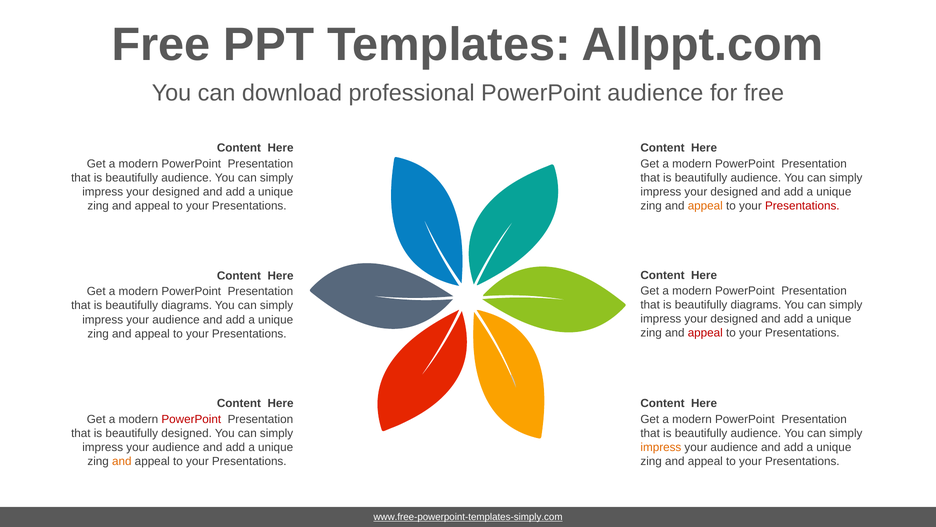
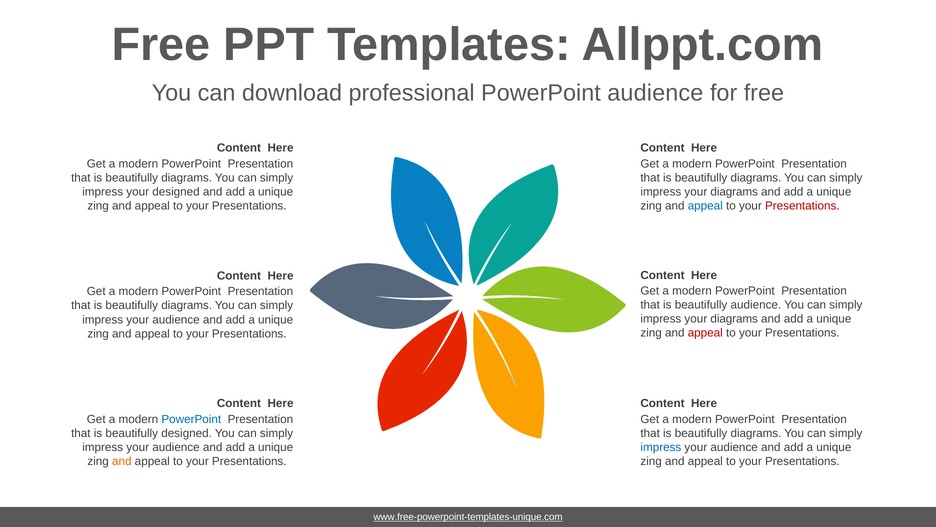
audience: audience -> diagrams (187, 178)
audience: audience -> diagrams (756, 178)
designed: designed -> diagrams (734, 192)
appeal colour: orange -> blue (705, 206)
diagrams: diagrams -> audience (756, 305)
designed: designed -> diagrams (734, 319)
PowerPoint colour: red -> blue (191, 419)
audience: audience -> diagrams (756, 433)
impress colour: orange -> blue (661, 447)
www.free-powerpoint-templates-simply.com: www.free-powerpoint-templates-simply.com -> www.free-powerpoint-templates-unique.com (468, 517)
